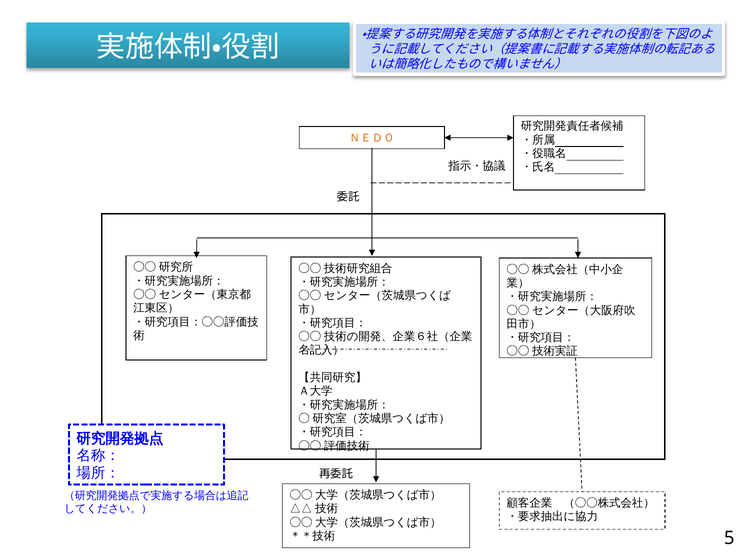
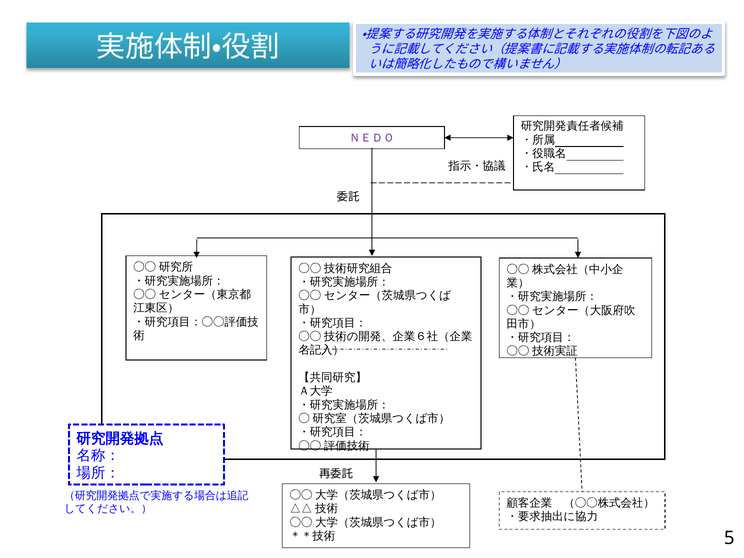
ＮＥＤＯ colour: orange -> purple (372, 138)
